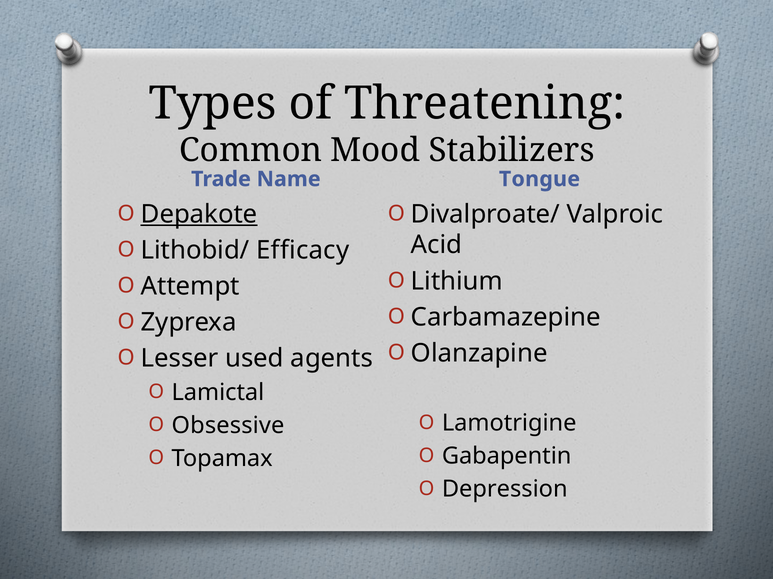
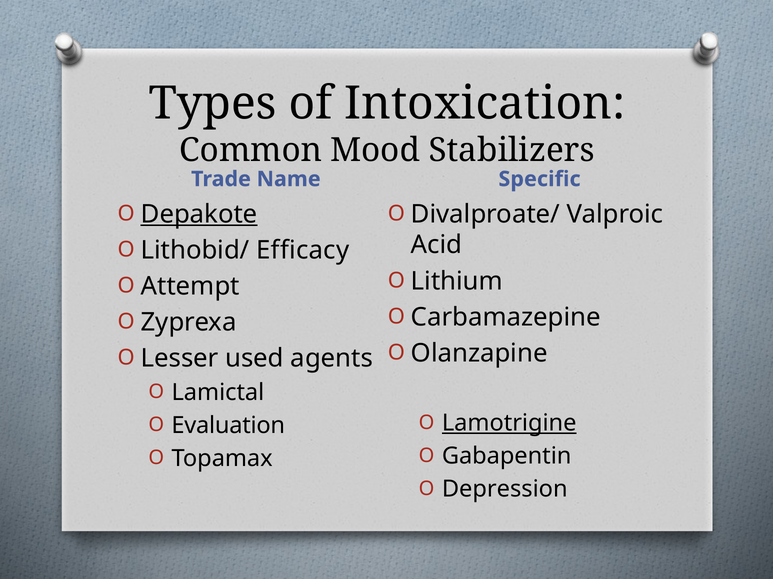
Threatening: Threatening -> Intoxication (485, 104)
Tongue: Tongue -> Specific (540, 179)
Lamotrigine underline: none -> present (509, 424)
Obsessive: Obsessive -> Evaluation (228, 426)
